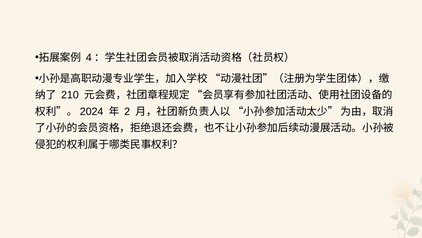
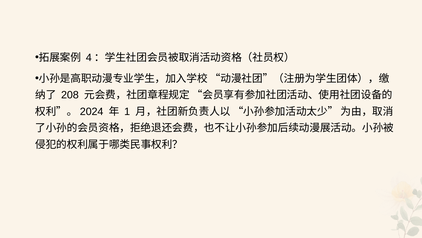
210: 210 -> 208 (70, 95)
2: 2 -> 1 (127, 111)
